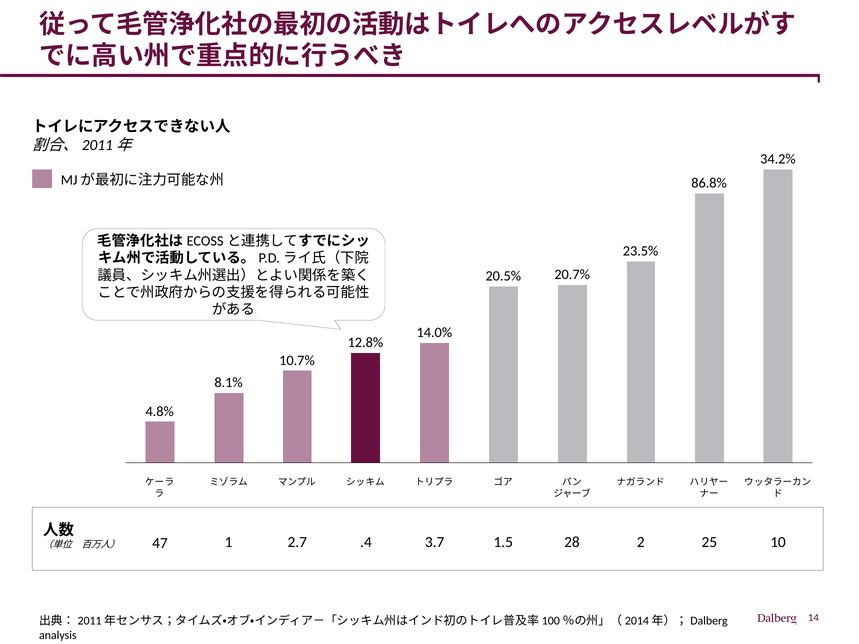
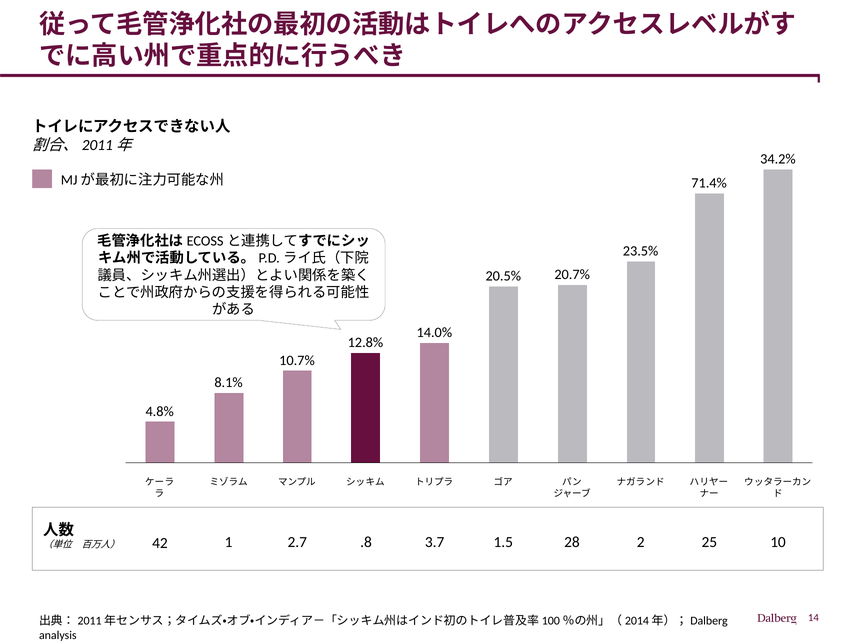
86.8%: 86.8% -> 71.4% (709, 183)
47: 47 -> 42 (160, 543)
.4: .4 -> .8 (366, 543)
